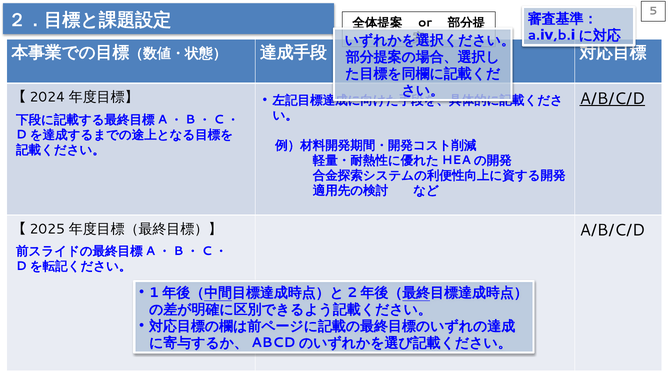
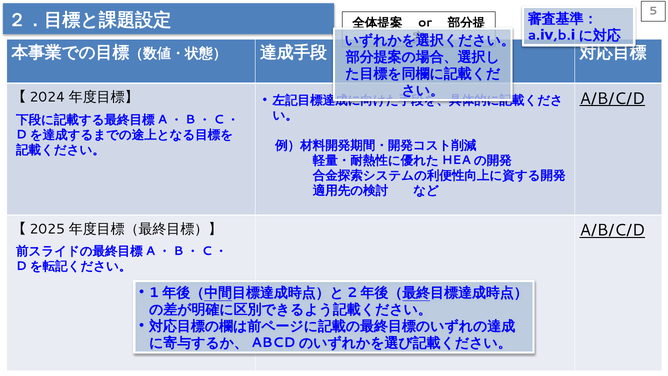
A/B/C/D underline: none -> present (612, 230)
